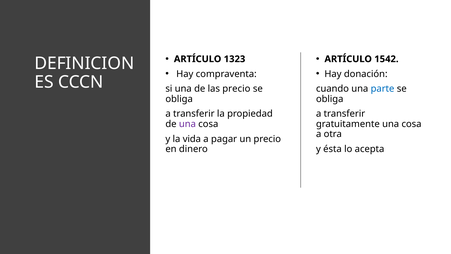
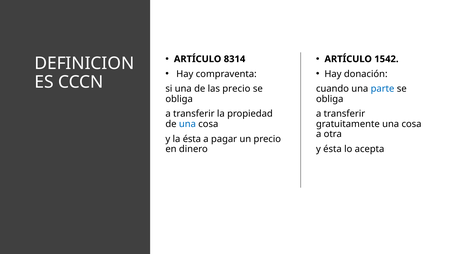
1323: 1323 -> 8314 (235, 59)
una colour: purple -> blue (187, 124)
la vida: vida -> ésta (192, 139)
